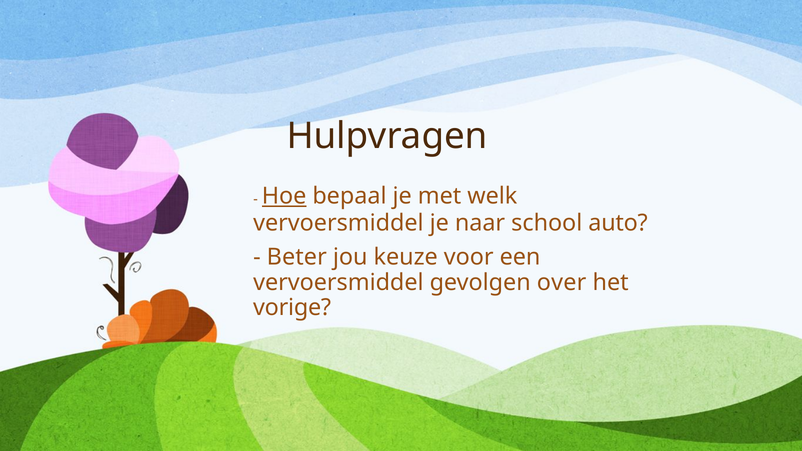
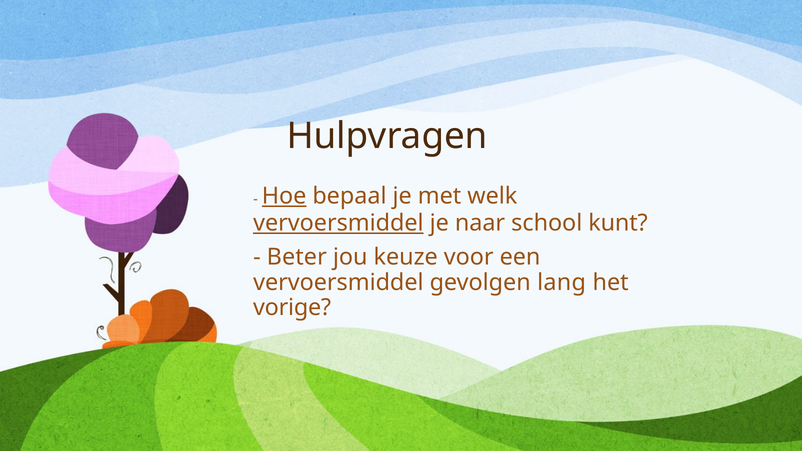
vervoersmiddel underline: none -> present (338, 223)
auto: auto -> kunt (618, 223)
over: over -> lang (562, 282)
